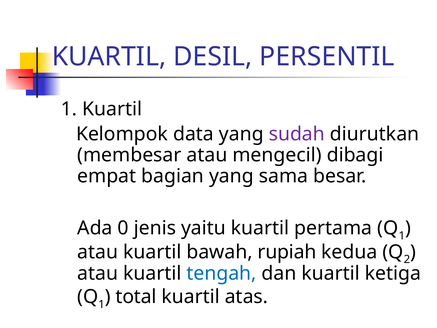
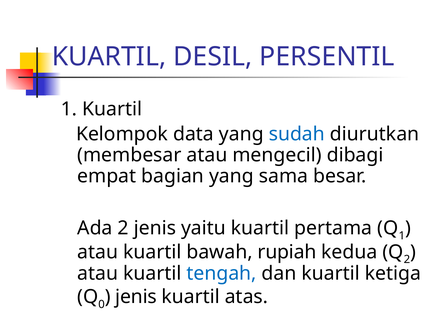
sudah colour: purple -> blue (297, 134)
Ada 0: 0 -> 2 (123, 228)
1: 1 -> 0 (101, 304)
total: total -> jenis (136, 297)
